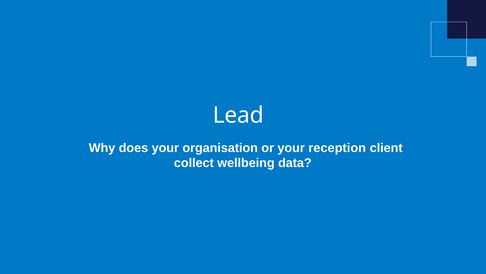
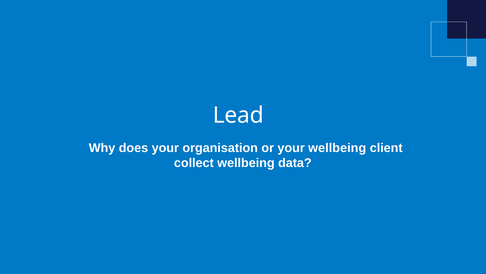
your reception: reception -> wellbeing (337, 148)
